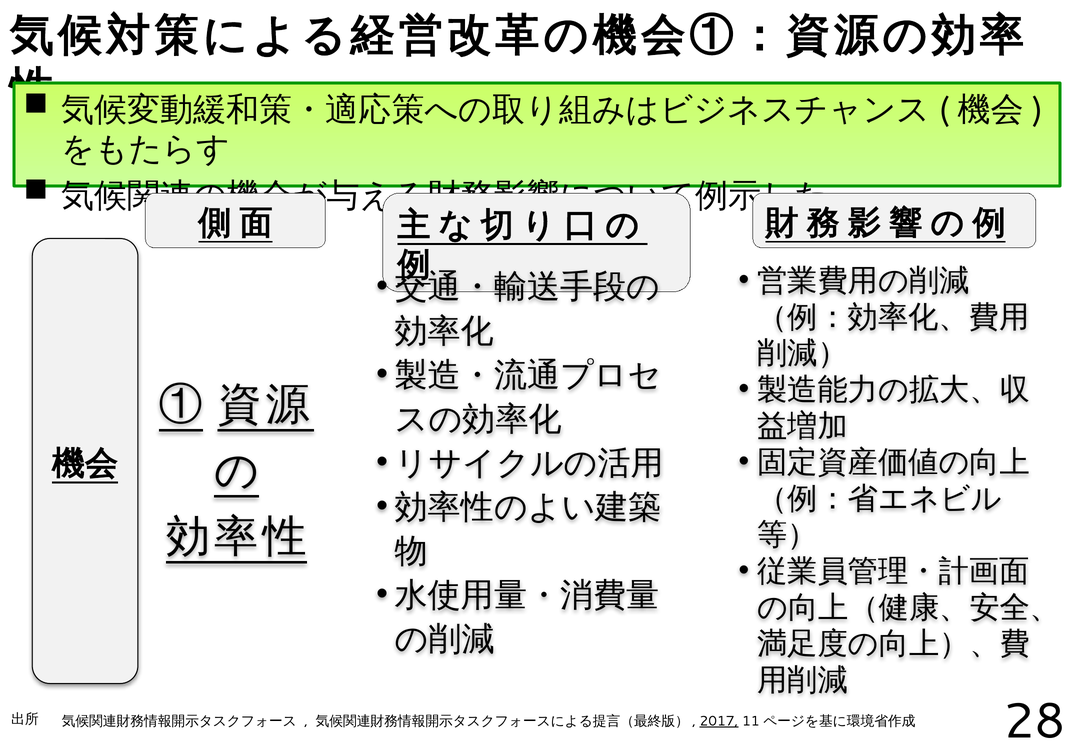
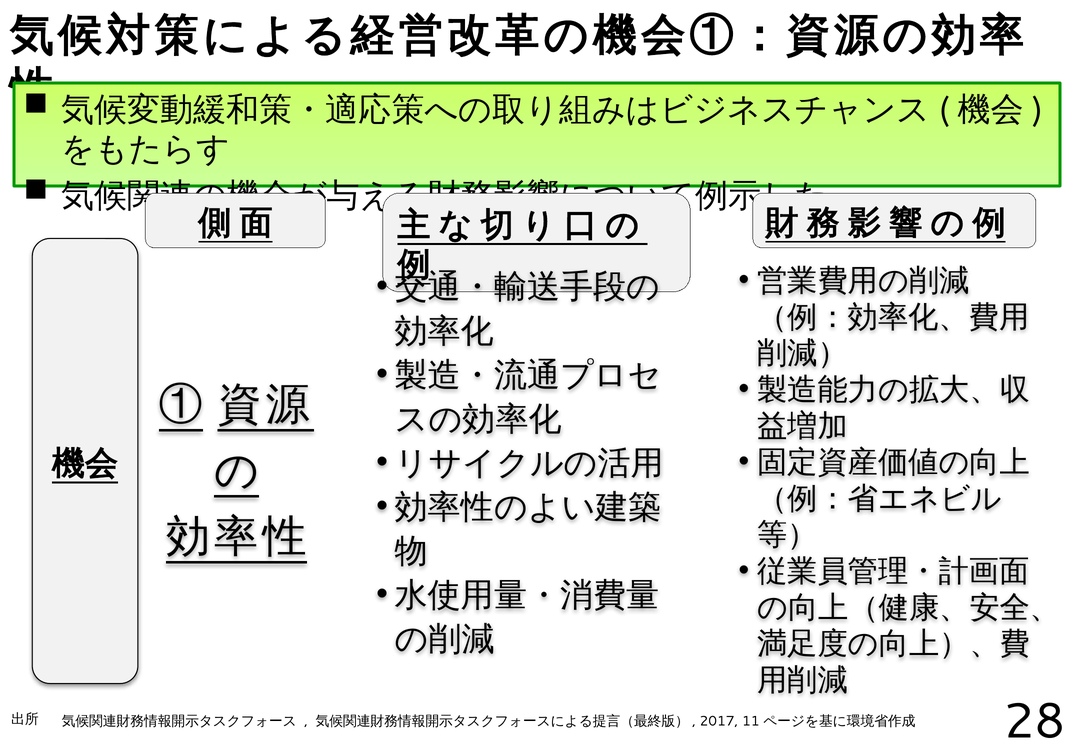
2017 underline: present -> none (719, 722)
